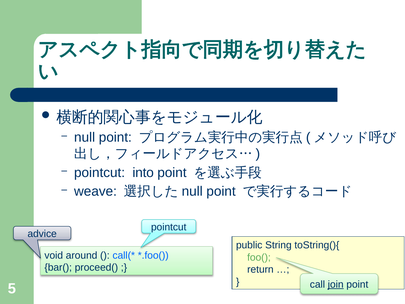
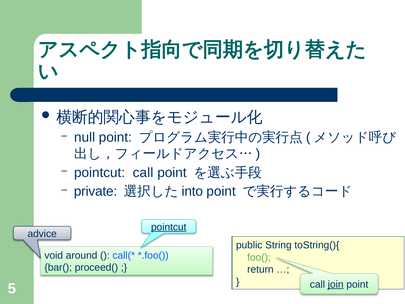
pointcut into: into -> call (143, 172)
weave: weave -> private (96, 191)
null: null -> into (192, 191)
pointcut underline: none -> present (169, 227)
